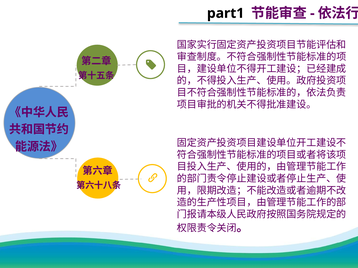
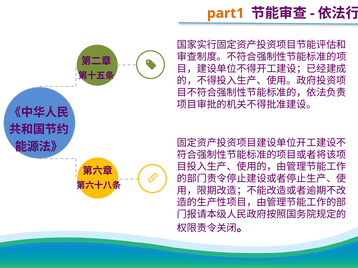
part1 colour: black -> orange (226, 13)
